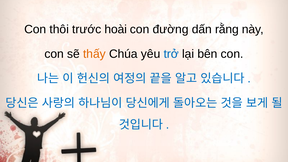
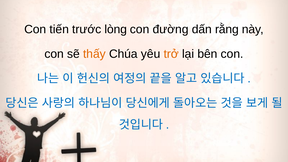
thôi: thôi -> tiến (59, 29)
hoài: hoài -> lòng (116, 29)
trở colour: blue -> orange (171, 54)
